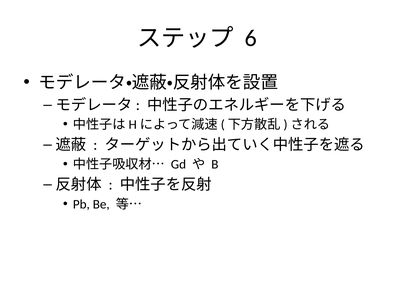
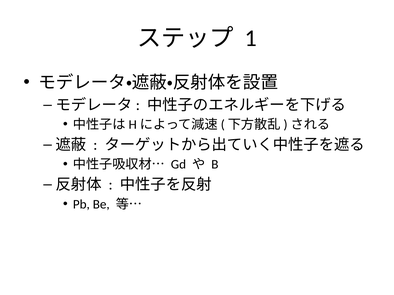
6: 6 -> 1 (251, 38)
